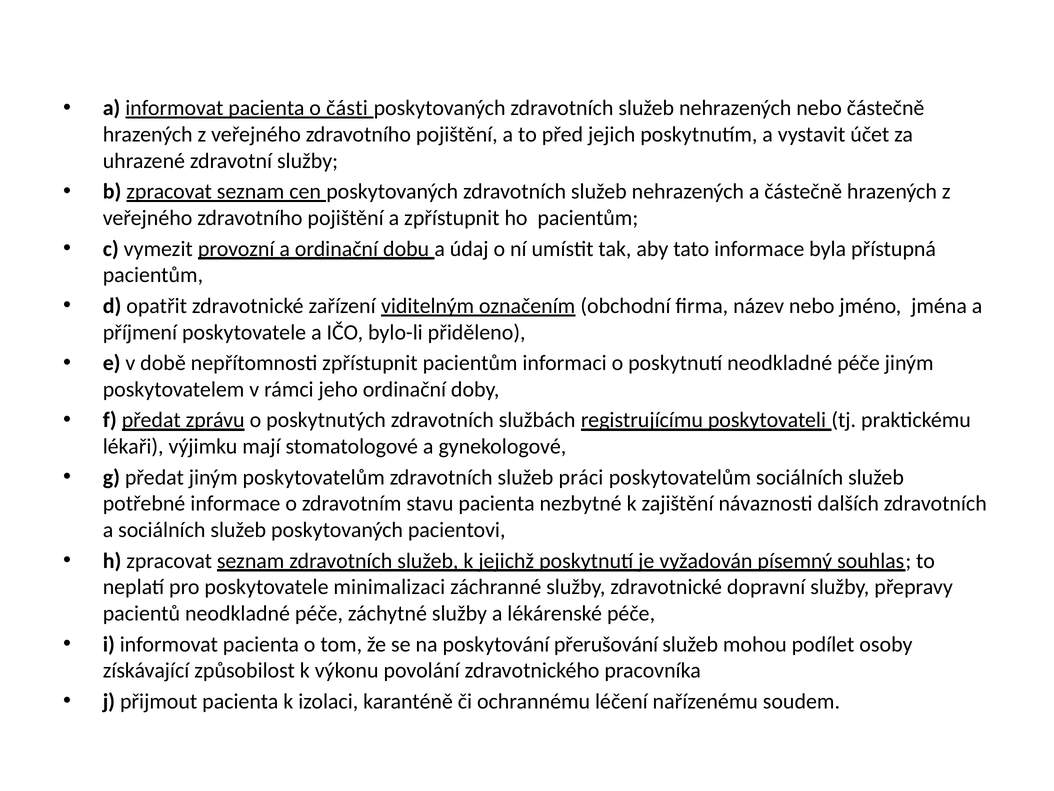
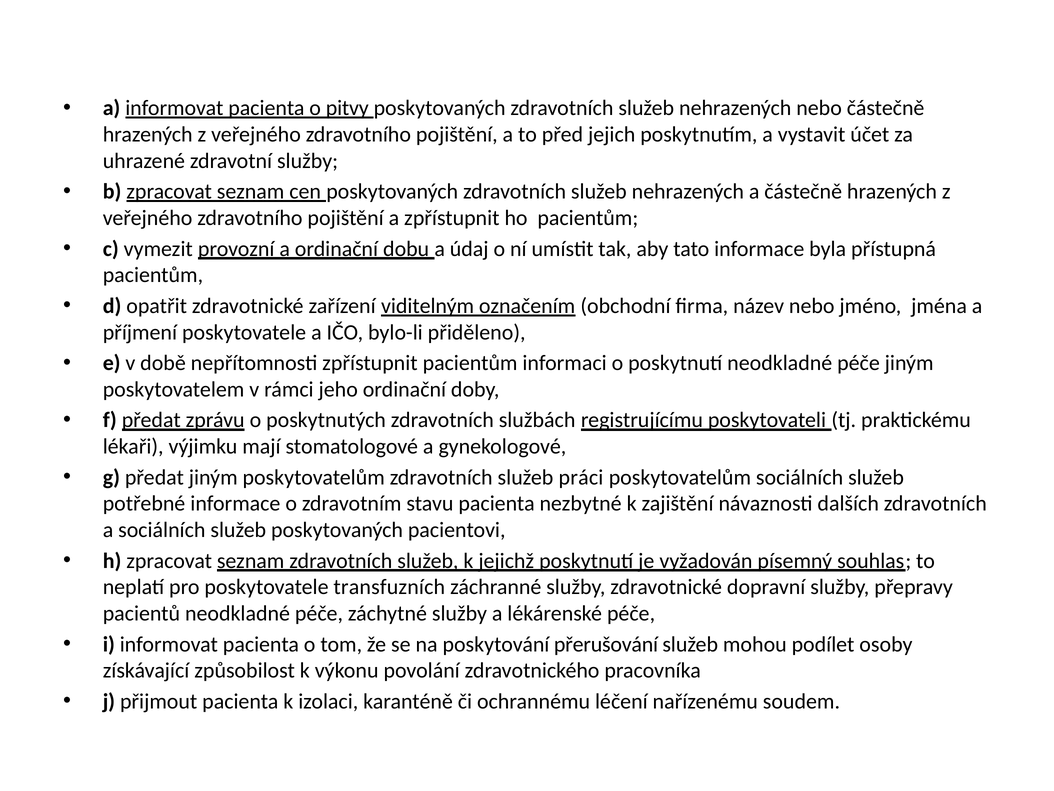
části: části -> pitvy (347, 108)
minimalizaci: minimalizaci -> transfuzních (389, 587)
